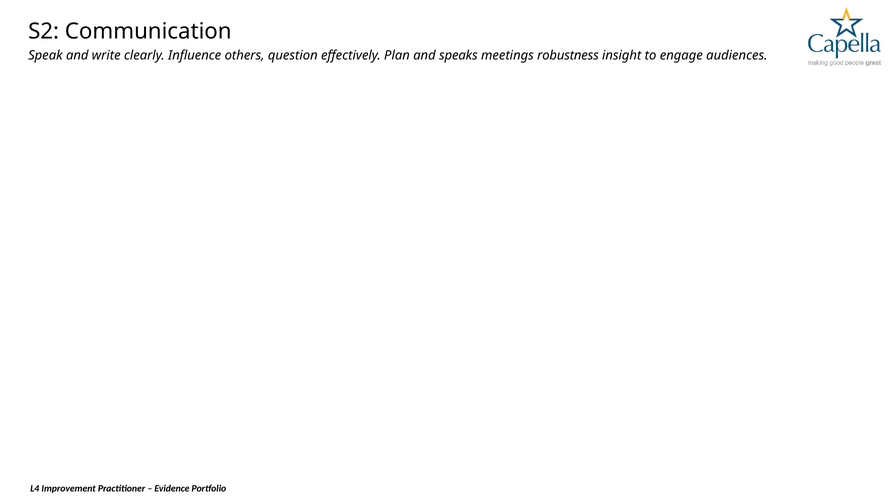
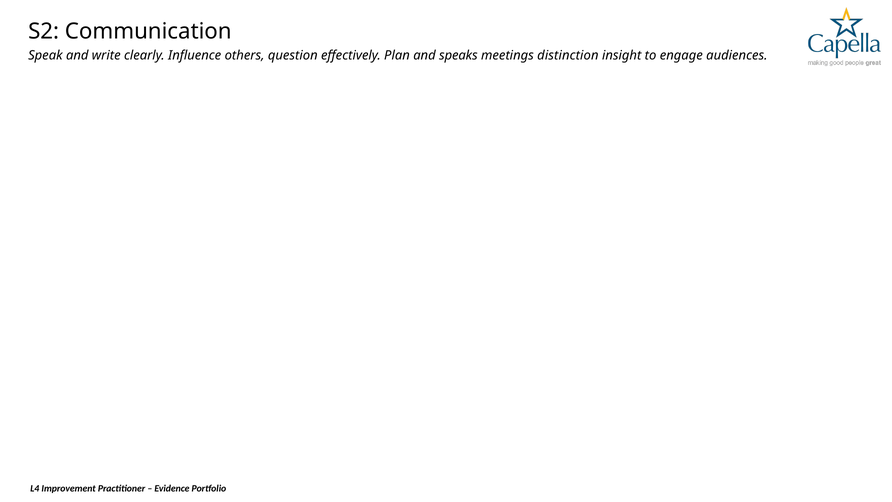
robustness: robustness -> distinction (568, 55)
